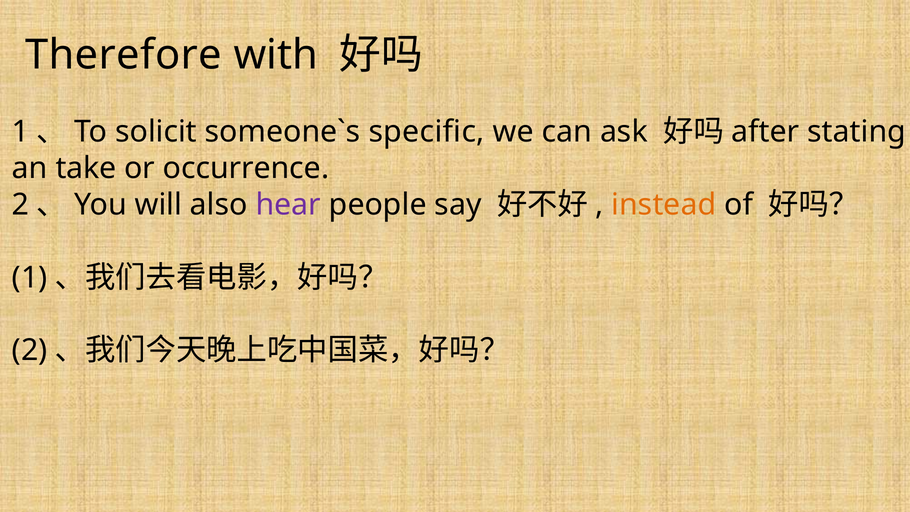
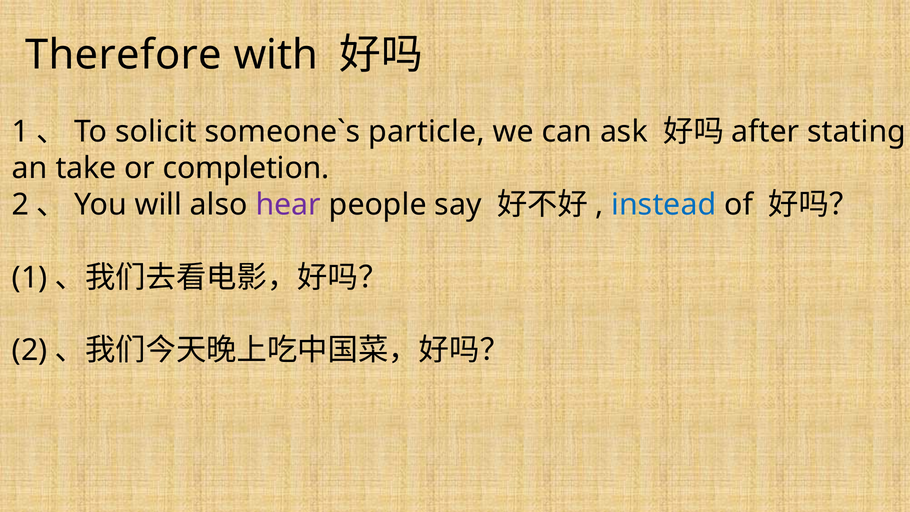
specific: specific -> particle (427, 132)
occurrence: occurrence -> completion (246, 168)
instead colour: orange -> blue (664, 205)
